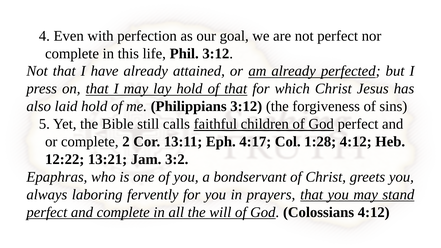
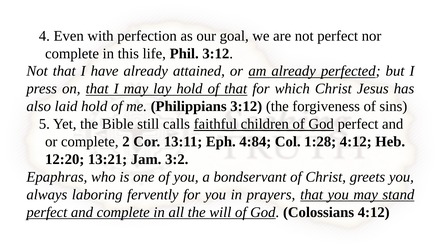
4:17: 4:17 -> 4:84 (255, 142)
12:22: 12:22 -> 12:20 (65, 159)
